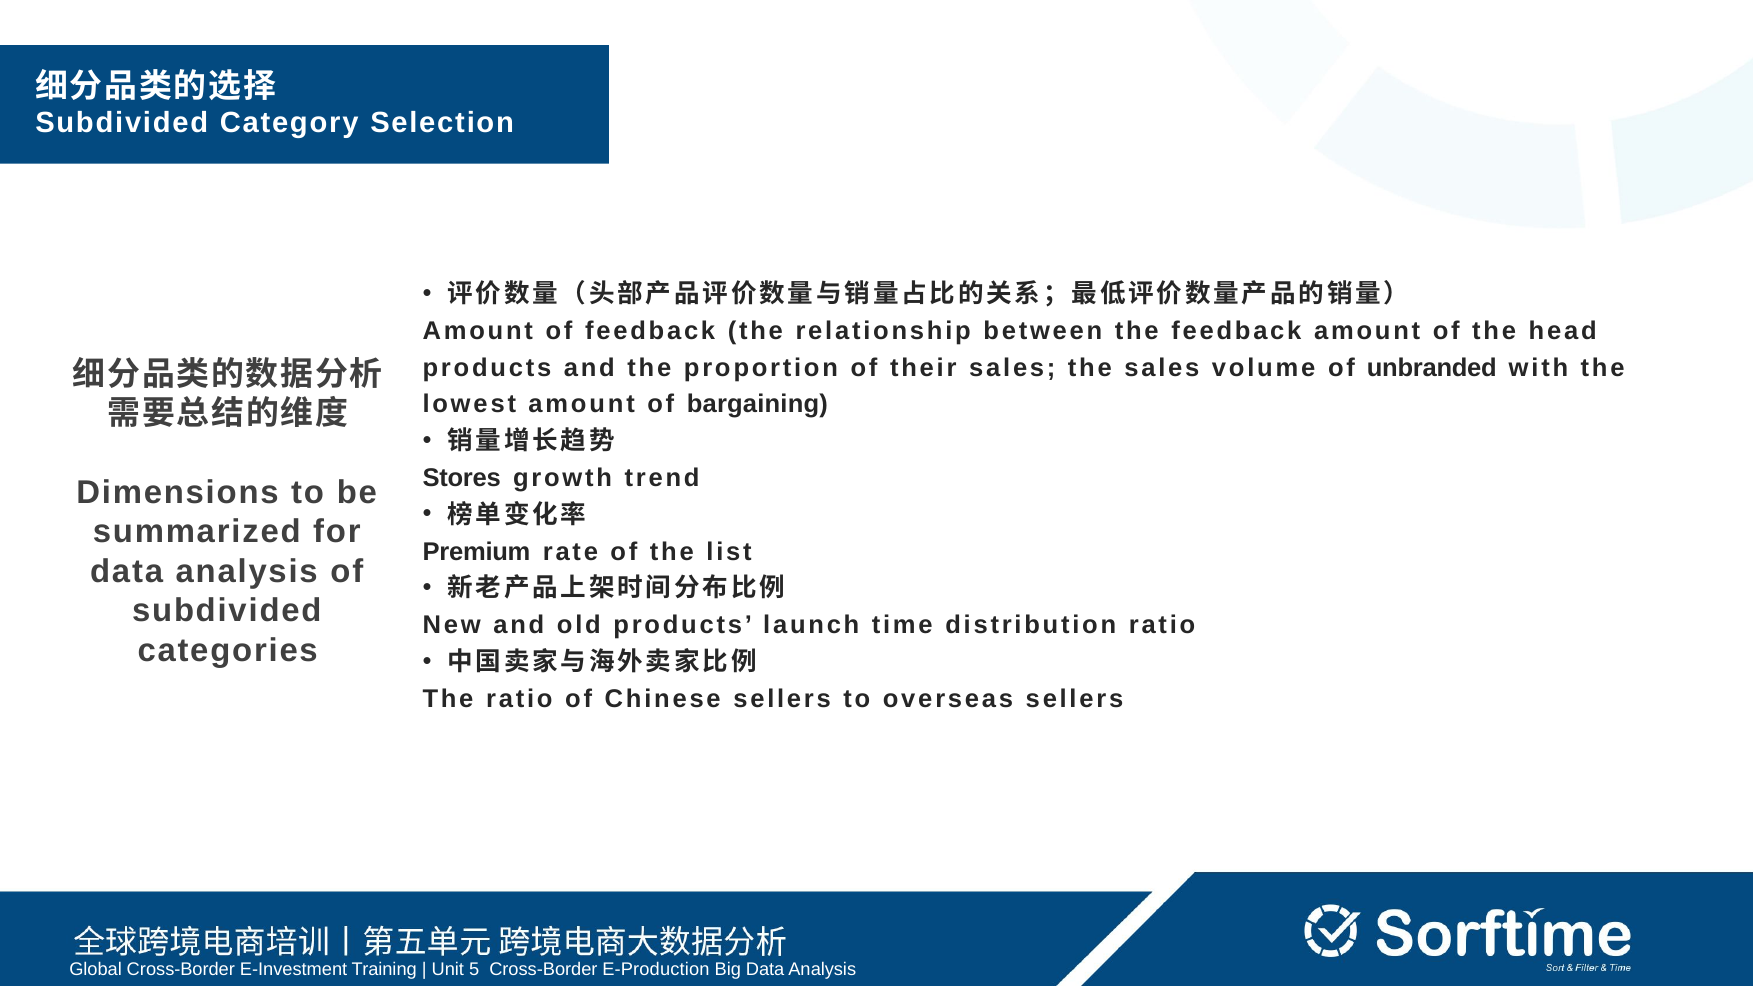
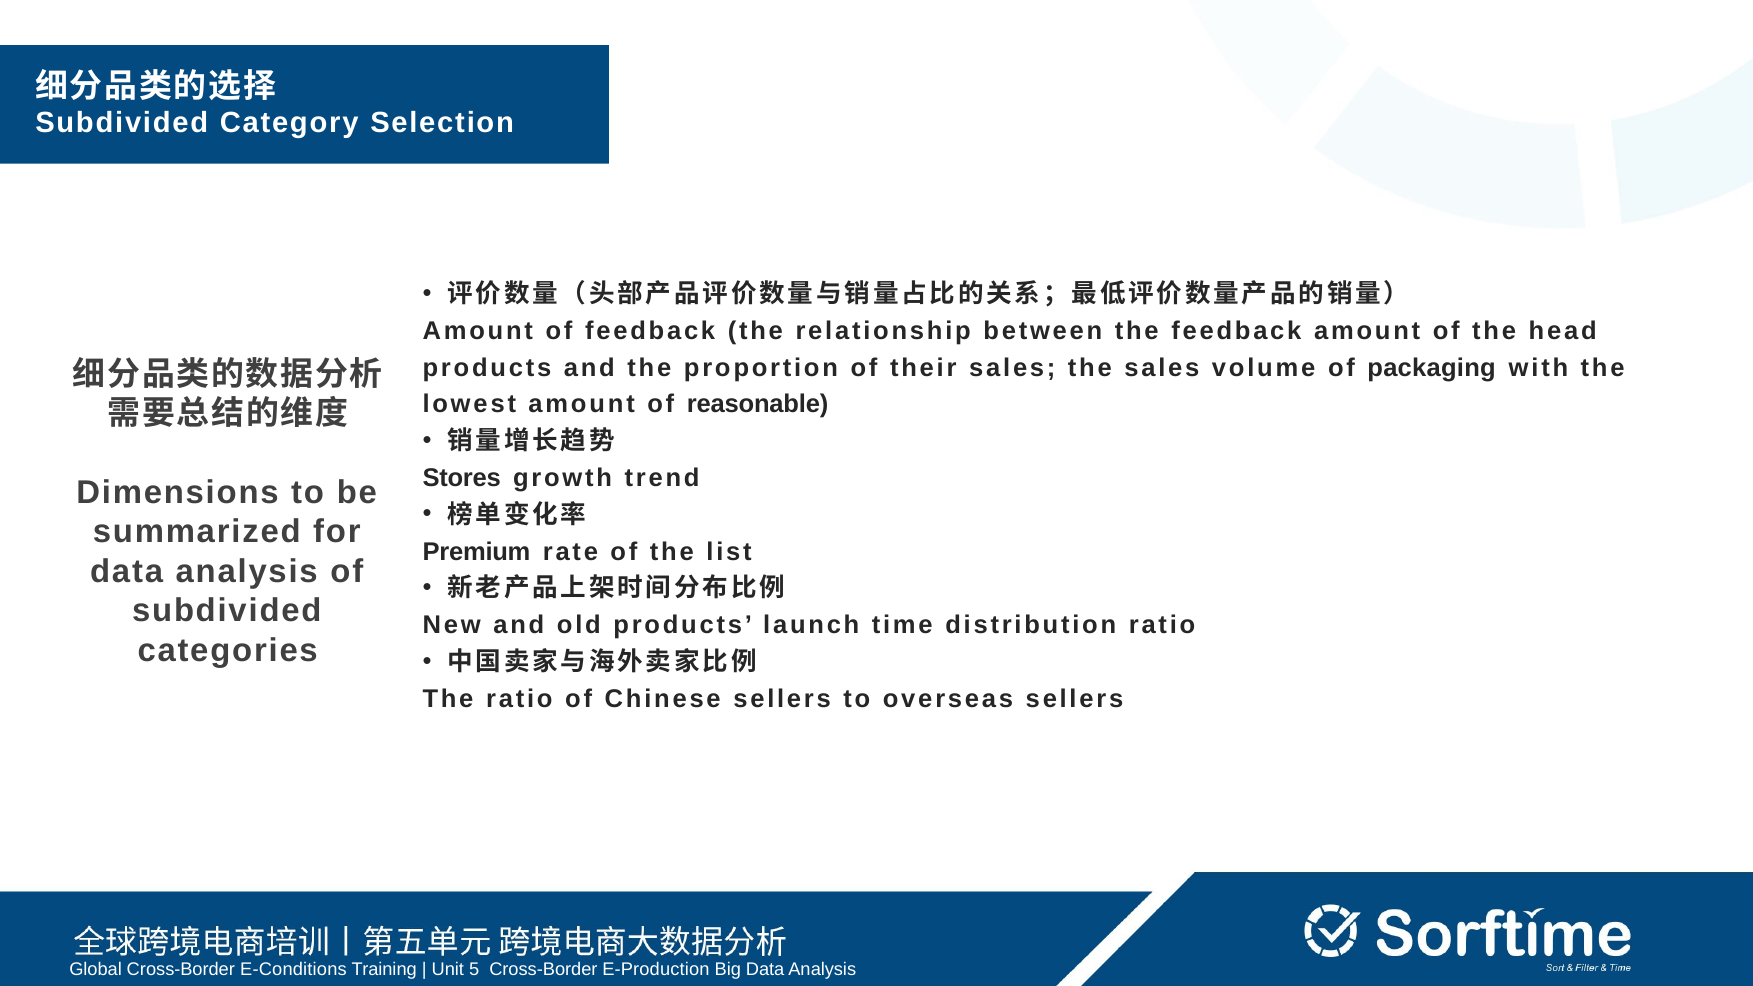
unbranded: unbranded -> packaging (1432, 368)
bargaining: bargaining -> reasonable (758, 404)
E-Investment: E-Investment -> E-Conditions (293, 969)
